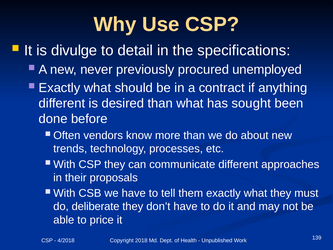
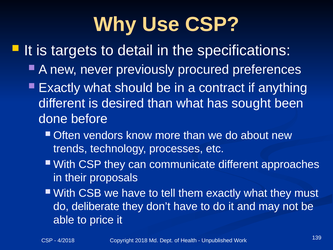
divulge: divulge -> targets (74, 50)
unemployed: unemployed -> preferences (267, 70)
